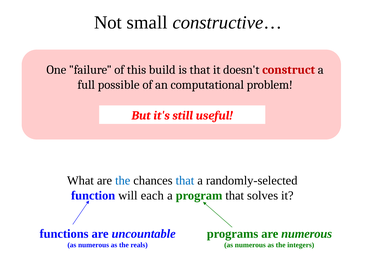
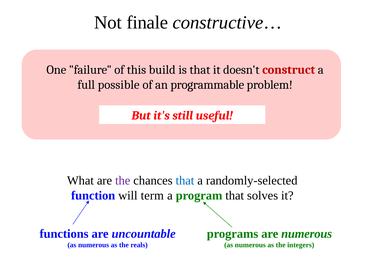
small: small -> finale (147, 22)
computational: computational -> programmable (207, 85)
the colour: blue -> purple (123, 181)
each: each -> term (152, 196)
